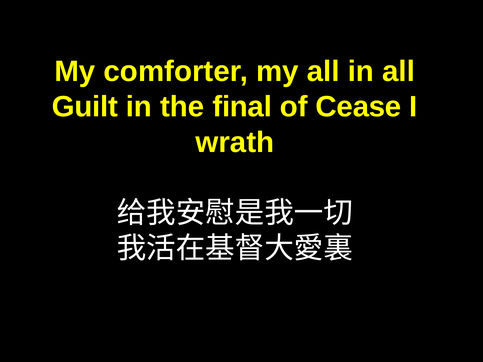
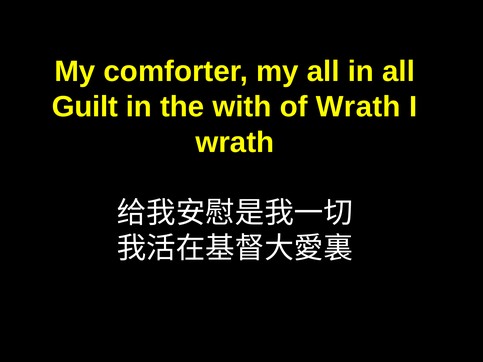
final: final -> with (242, 107)
of Cease: Cease -> Wrath (358, 107)
